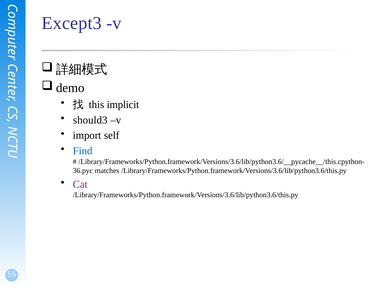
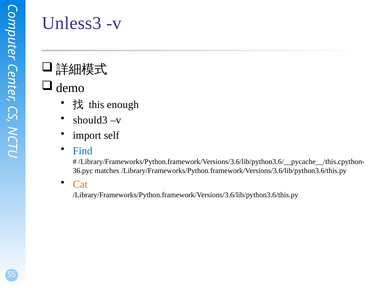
Except3: Except3 -> Unless3 (72, 23)
implicit: implicit -> enough (123, 105)
Cat colour: purple -> orange (80, 184)
